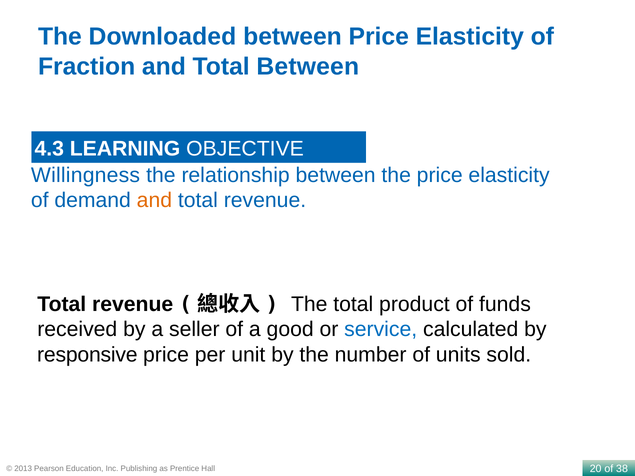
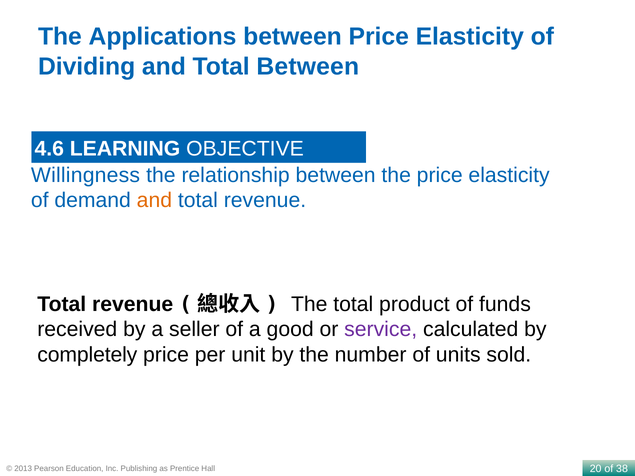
Downloaded: Downloaded -> Applications (162, 37)
Fraction: Fraction -> Dividing (87, 66)
4.3: 4.3 -> 4.6 (49, 149)
service colour: blue -> purple (381, 330)
responsive: responsive -> completely (87, 355)
